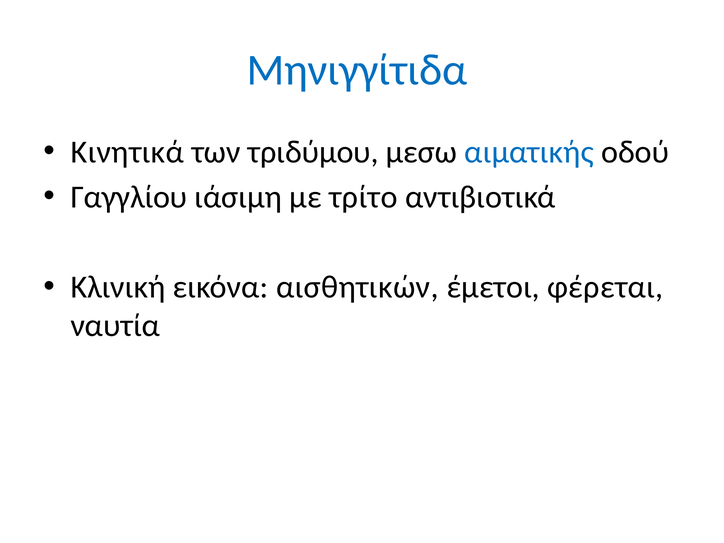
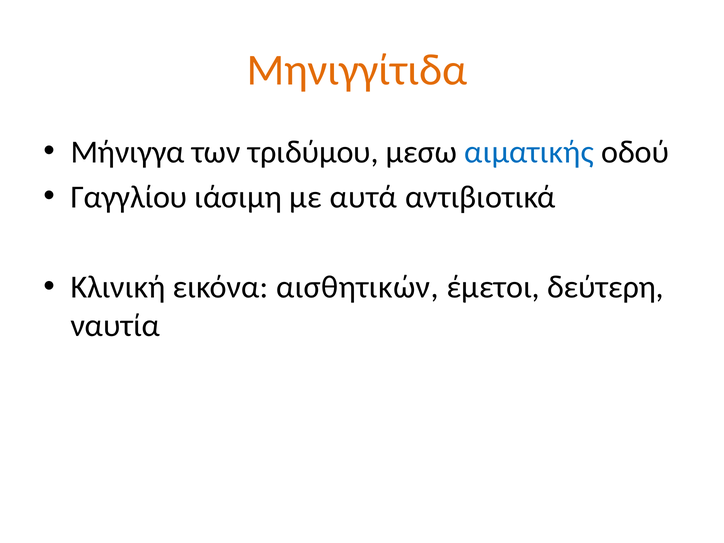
Μηνιγγίτιδα colour: blue -> orange (357, 70)
Κινητικά: Κινητικά -> Μήνιγγα (128, 152)
τρίτο: τρίτο -> αυτά (363, 197)
φέρεται: φέρεται -> δεύτερη (606, 287)
